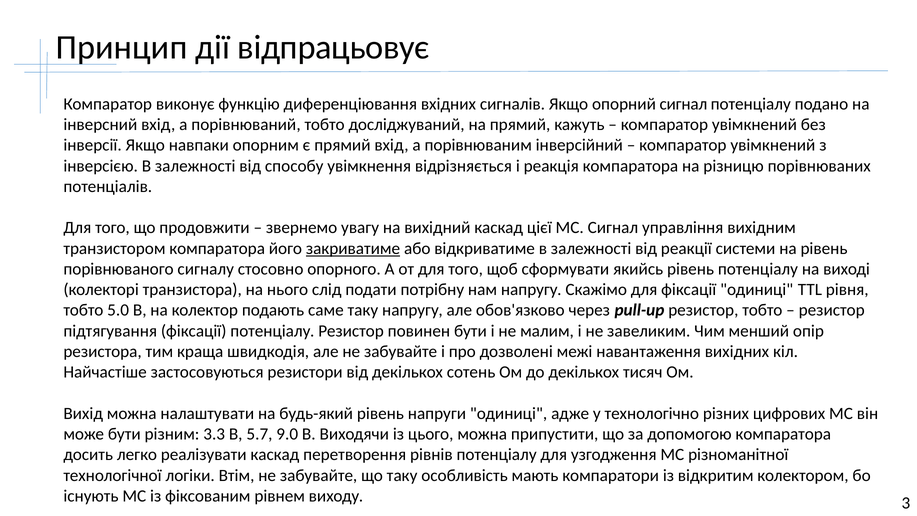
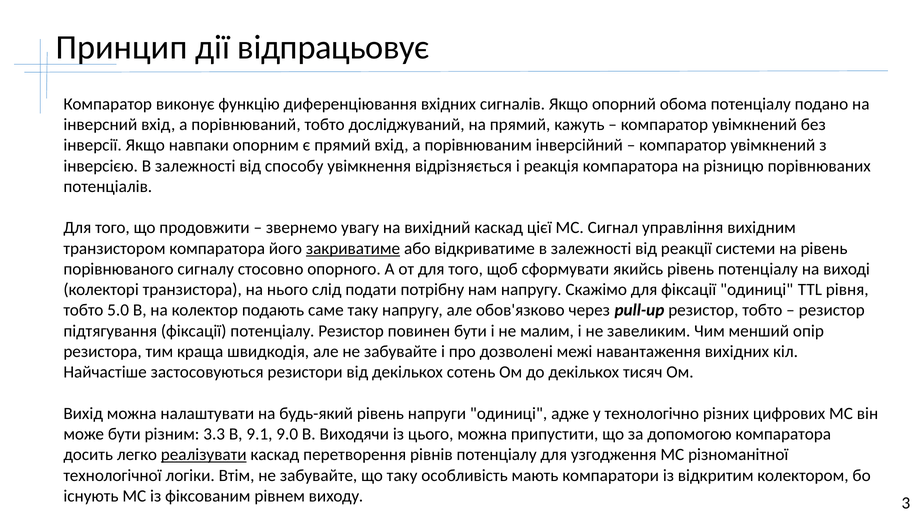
опорний сигнал: сигнал -> обома (683, 104)
5.7: 5.7 -> 9.1 (259, 434)
реалізувати underline: none -> present (204, 455)
